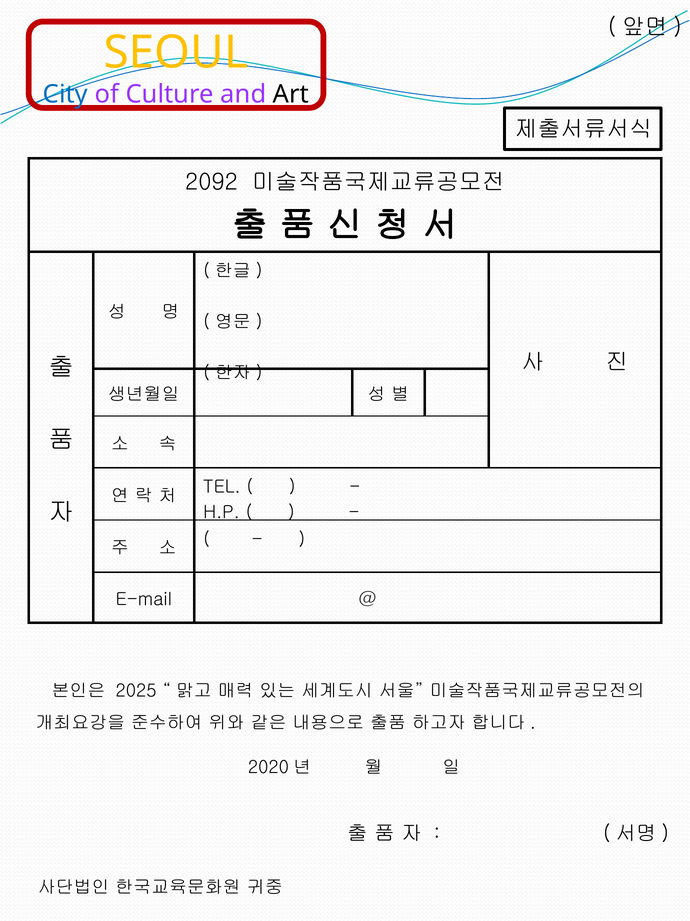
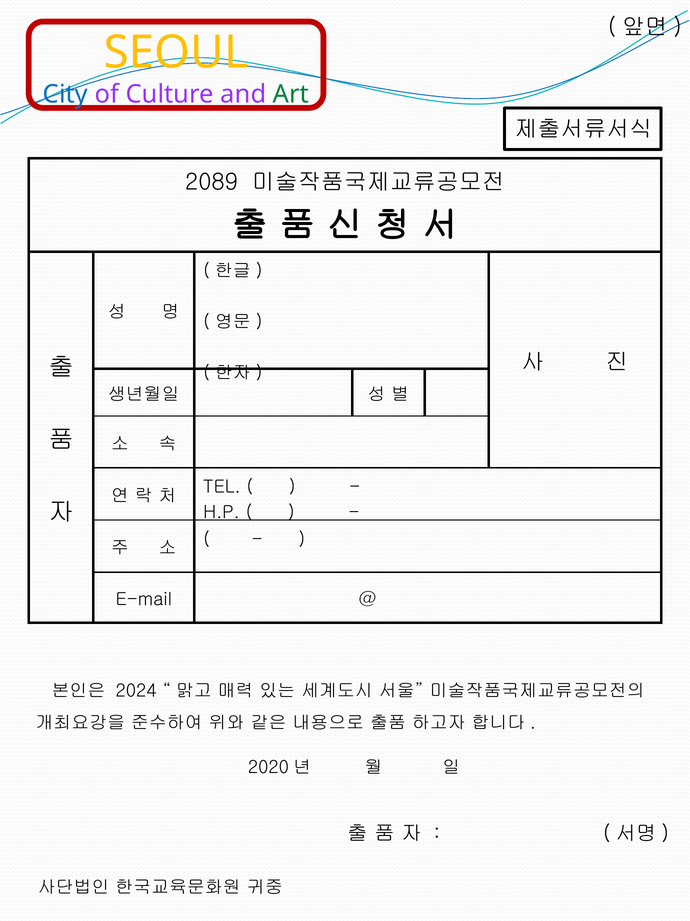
Art colour: black -> green (291, 94)
2092: 2092 -> 2089 (212, 182)
2025: 2025 -> 2024 (136, 690)
